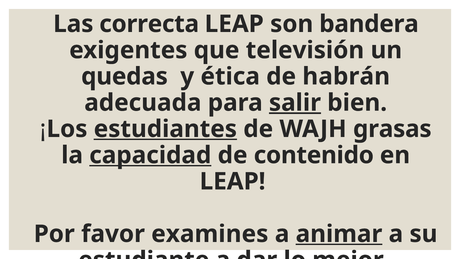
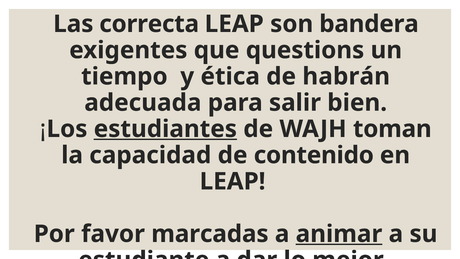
televisión: televisión -> questions (305, 50)
quedas: quedas -> tiempo (124, 76)
salir underline: present -> none (295, 103)
grasas: grasas -> toman (392, 129)
capacidad underline: present -> none (150, 155)
examines: examines -> marcadas (210, 234)
